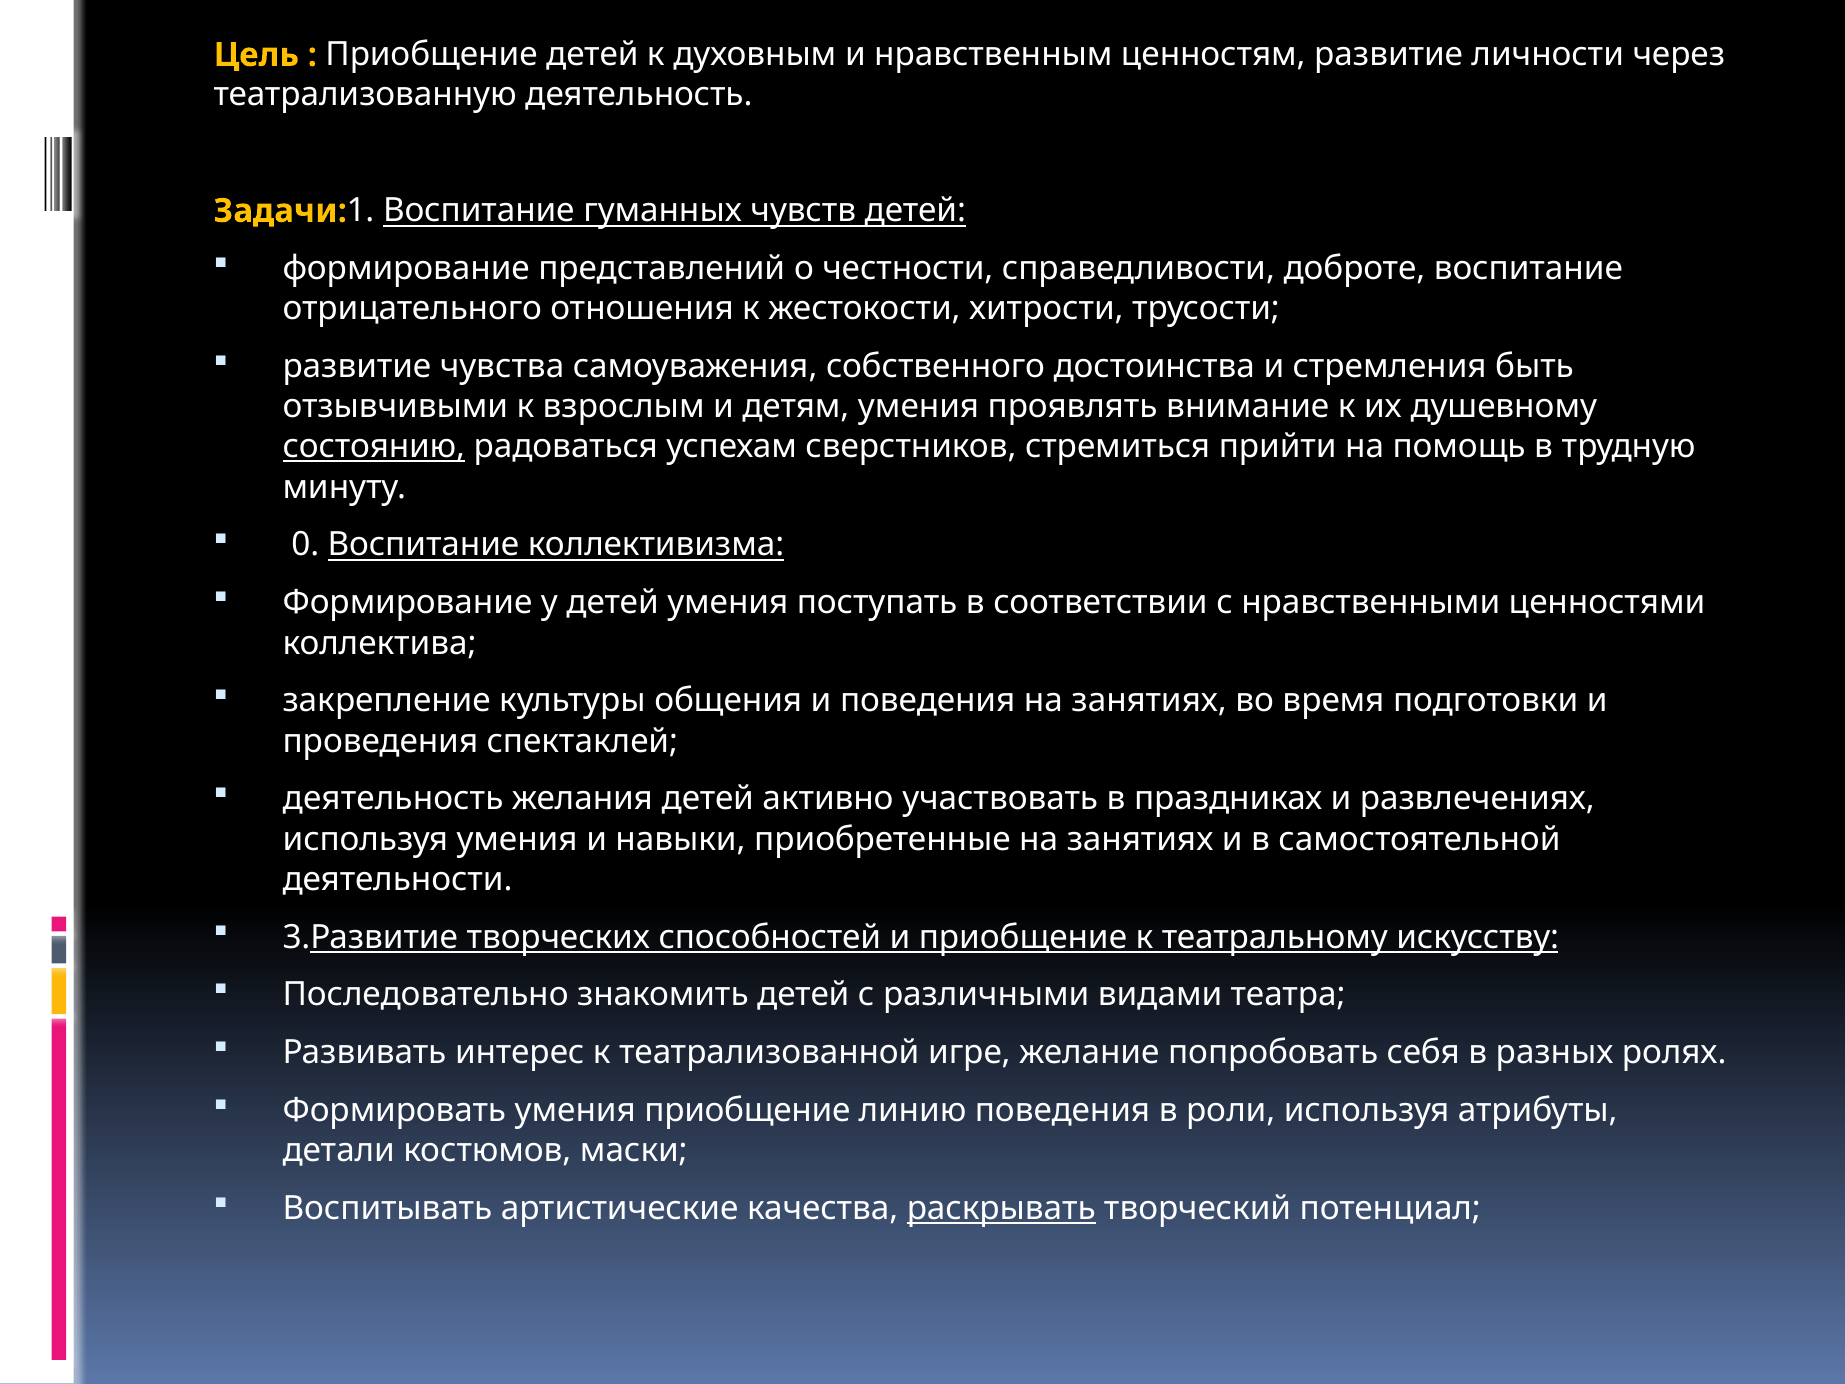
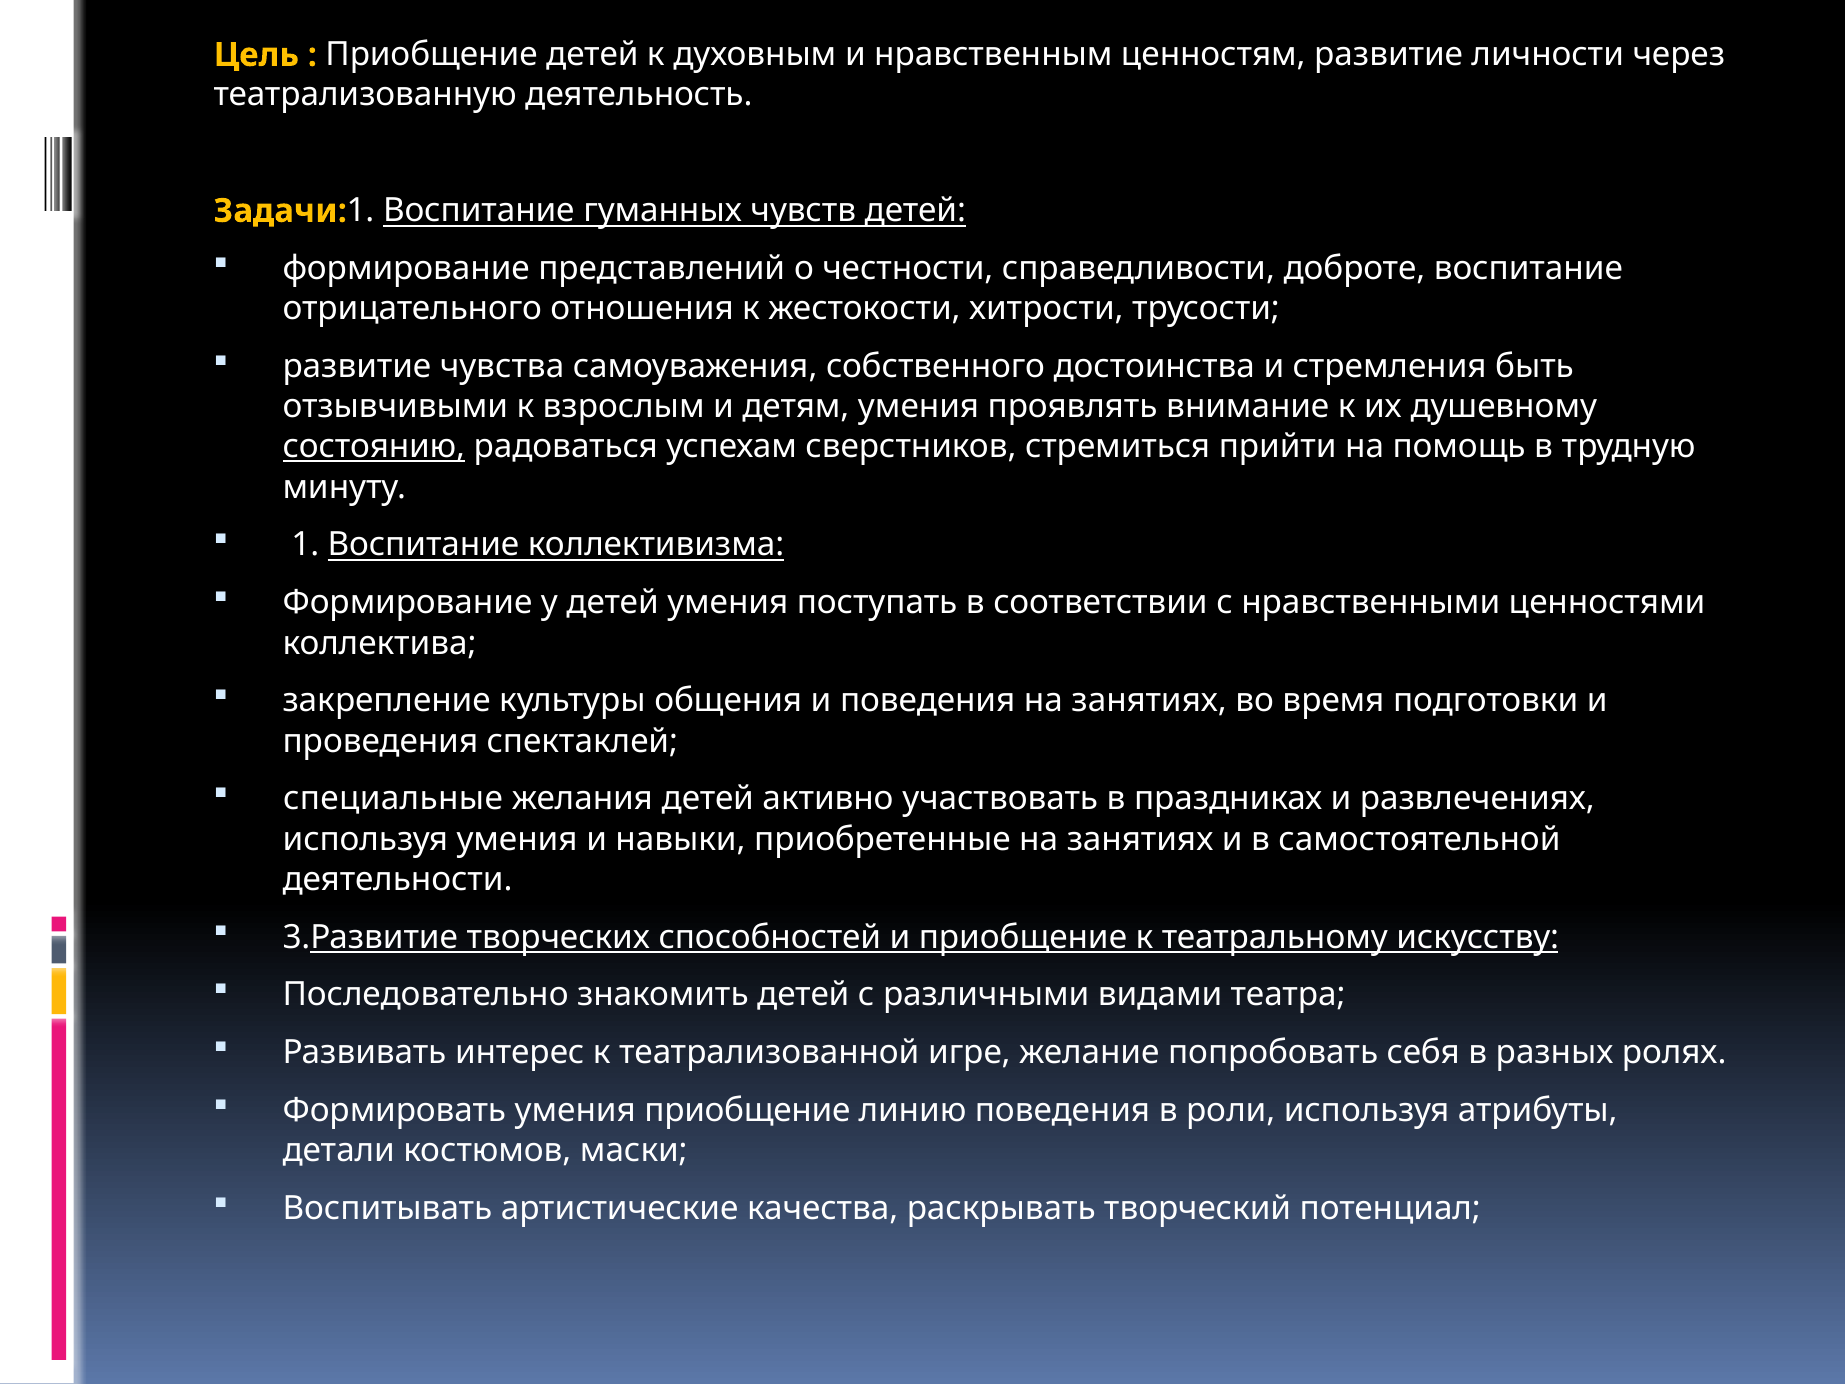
0: 0 -> 1 (305, 545)
деятельность: деятельность -> специальные (393, 799)
раскрывать underline: present -> none (1001, 1209)
